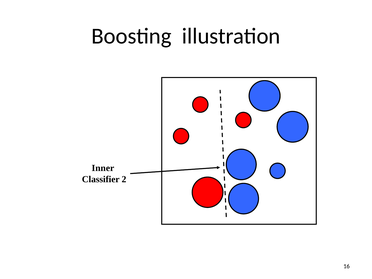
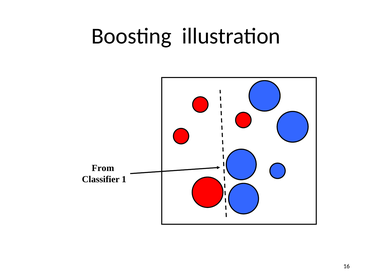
Inner: Inner -> From (103, 168)
2: 2 -> 1 (124, 179)
